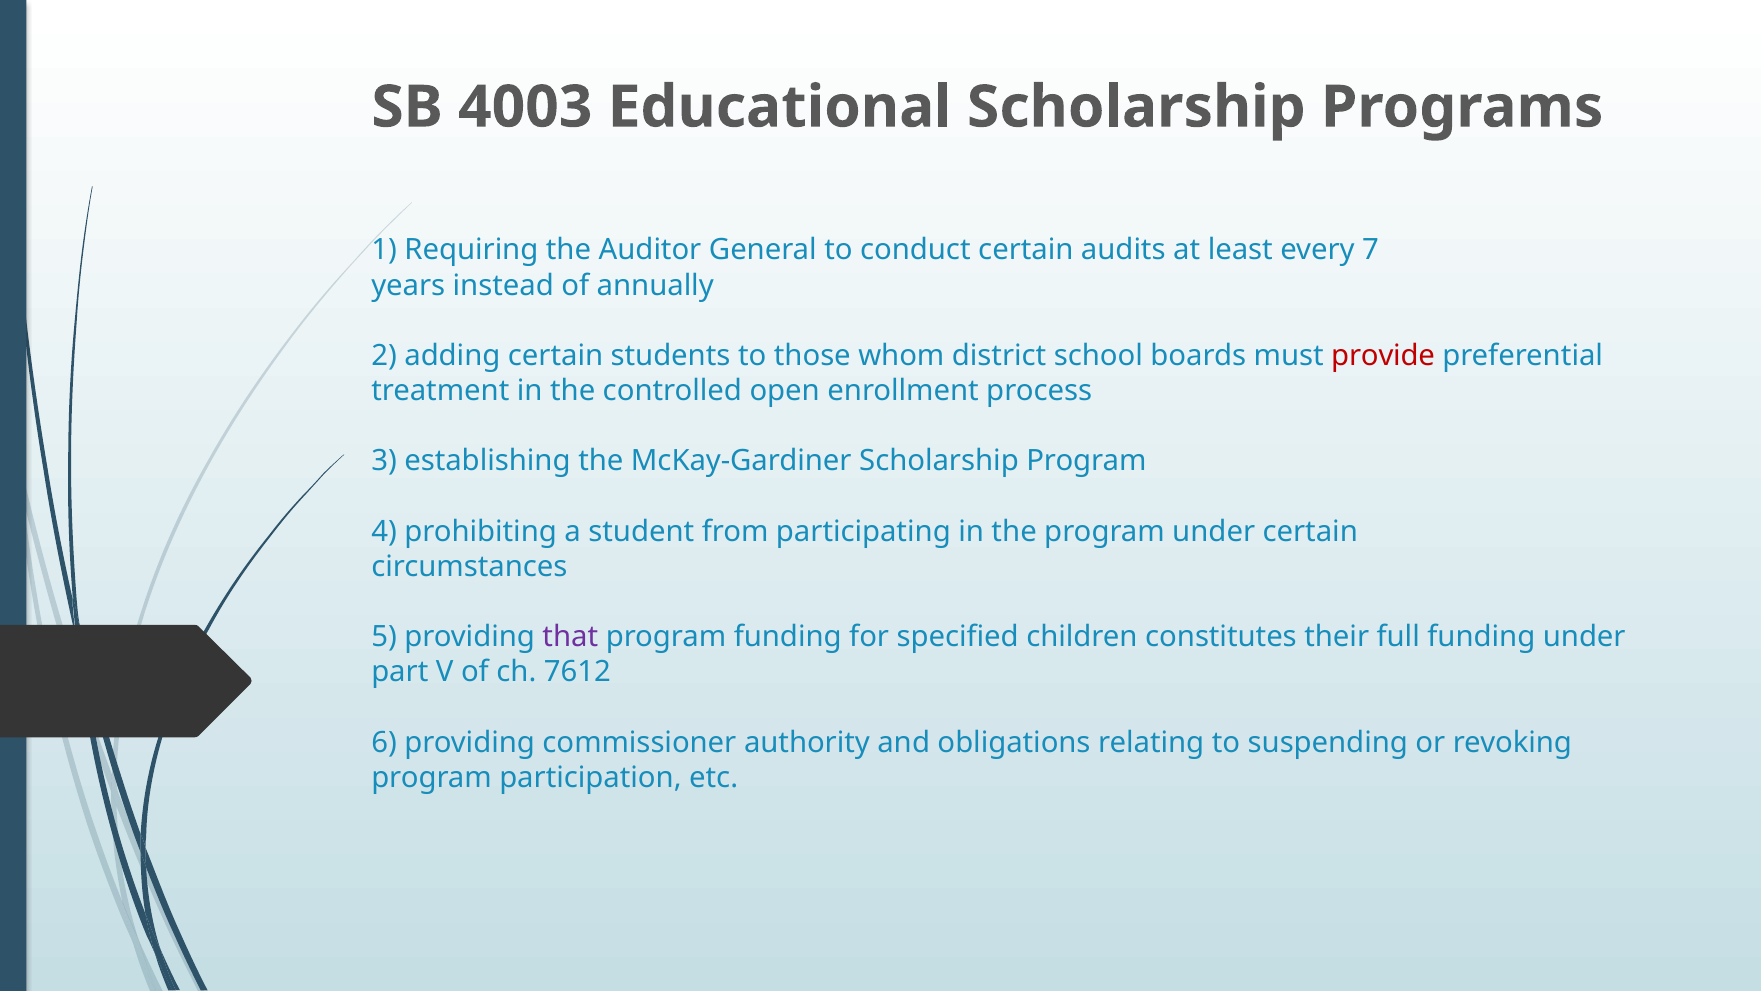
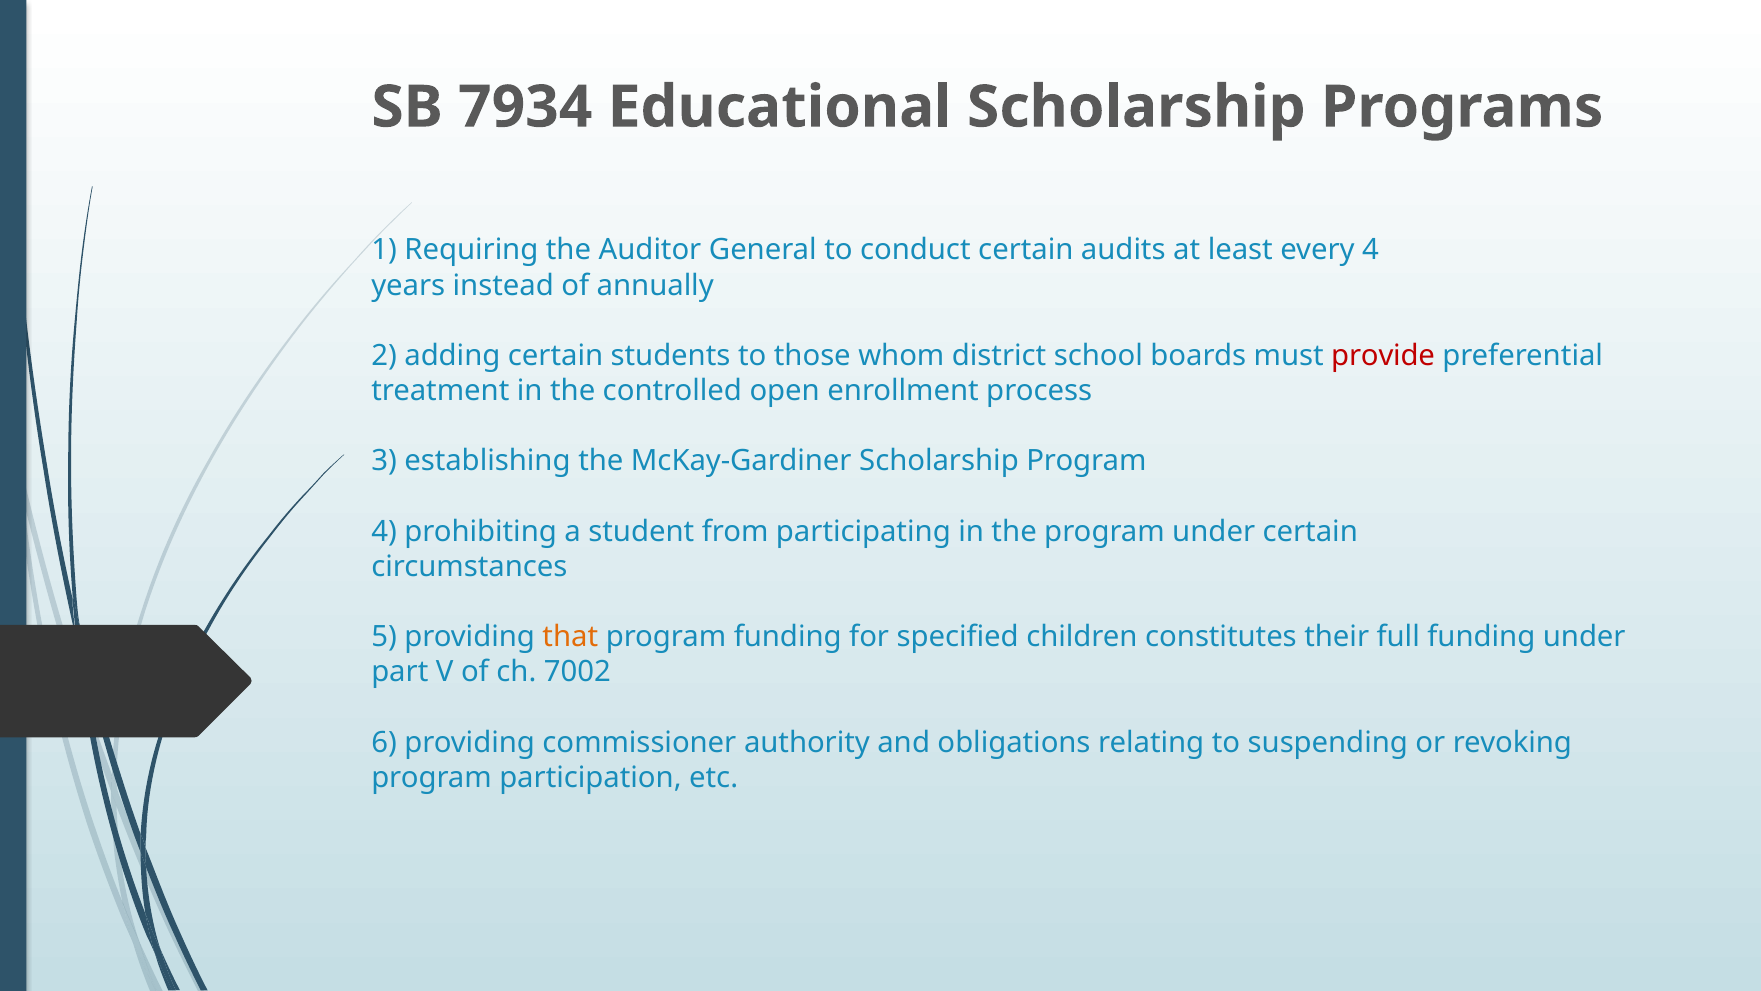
4003: 4003 -> 7934 (525, 107)
every 7: 7 -> 4 (1370, 250)
that colour: purple -> orange (570, 637)
7612: 7612 -> 7002 (577, 672)
